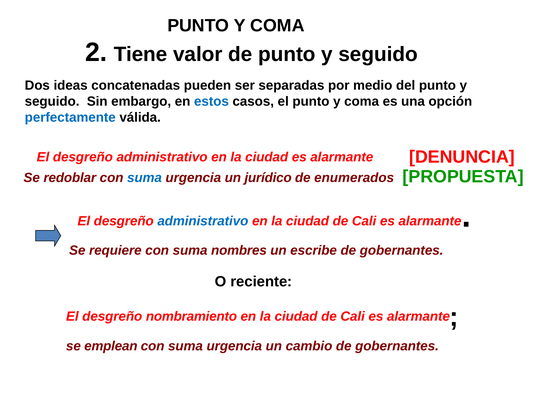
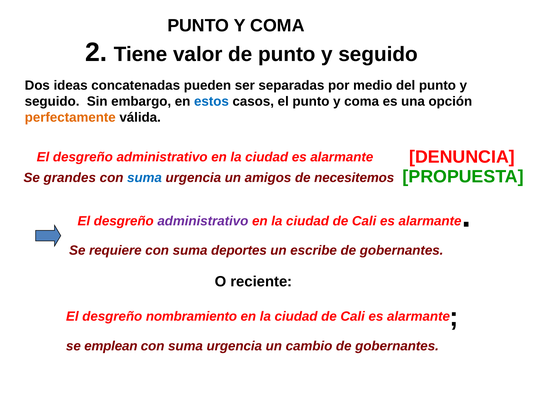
perfectamente colour: blue -> orange (70, 117)
redoblar: redoblar -> grandes (70, 178)
jurídico: jurídico -> amigos (268, 178)
enumerados: enumerados -> necesitemos (354, 178)
administrativo colour: blue -> purple (203, 221)
nombres: nombres -> deportes (239, 250)
